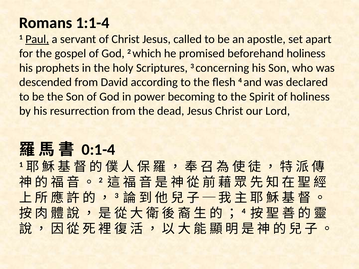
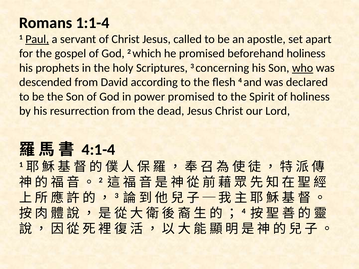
who underline: none -> present (303, 68)
power becoming: becoming -> promised (191, 97)
0:1-4: 0:1-4 -> 4:1-4 (98, 150)
